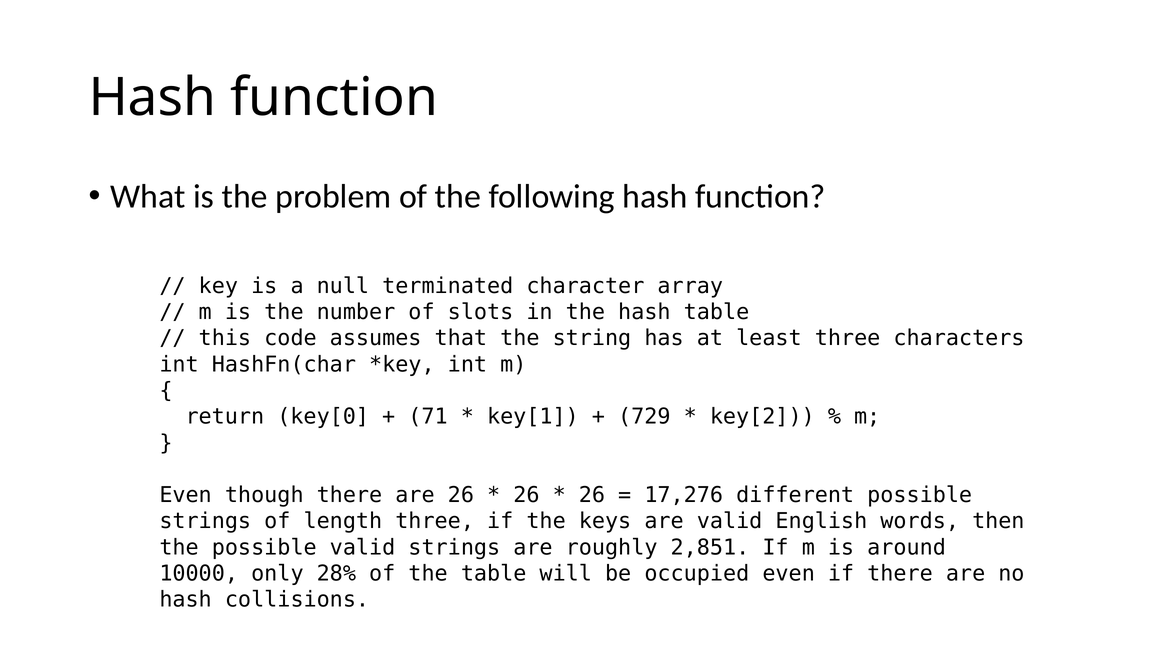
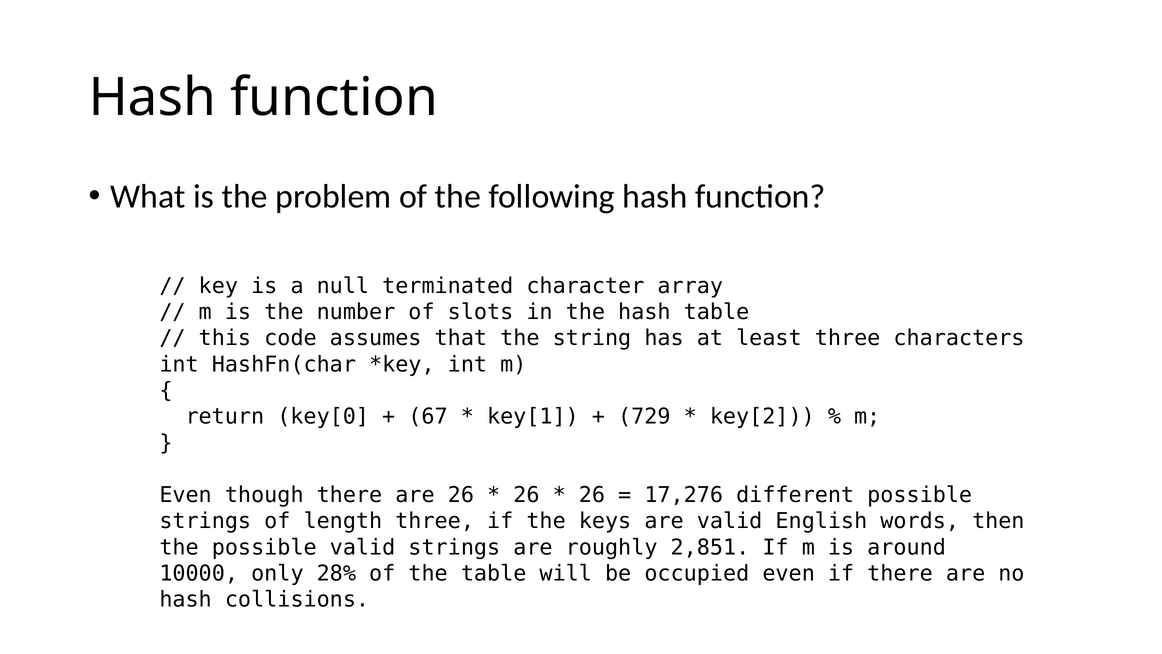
71: 71 -> 67 (428, 416)
